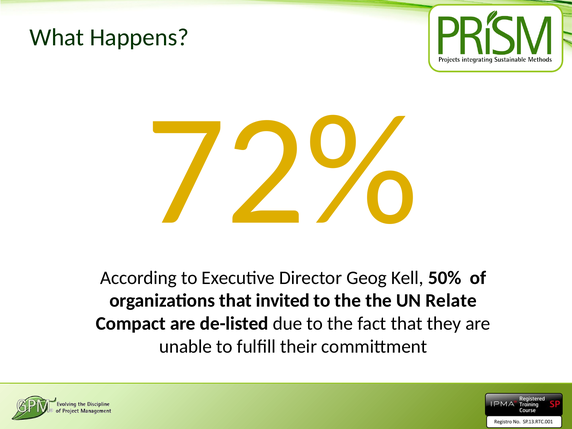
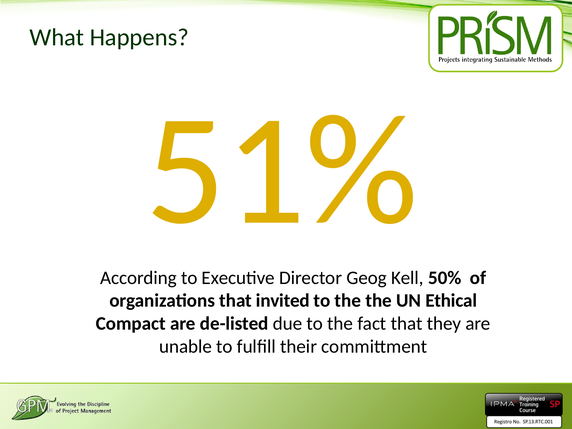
72%: 72% -> 51% (282, 171)
Relate: Relate -> Ethical (451, 301)
